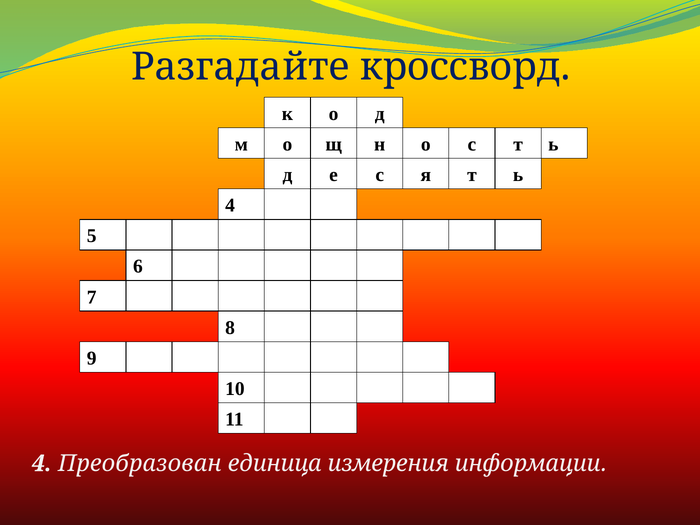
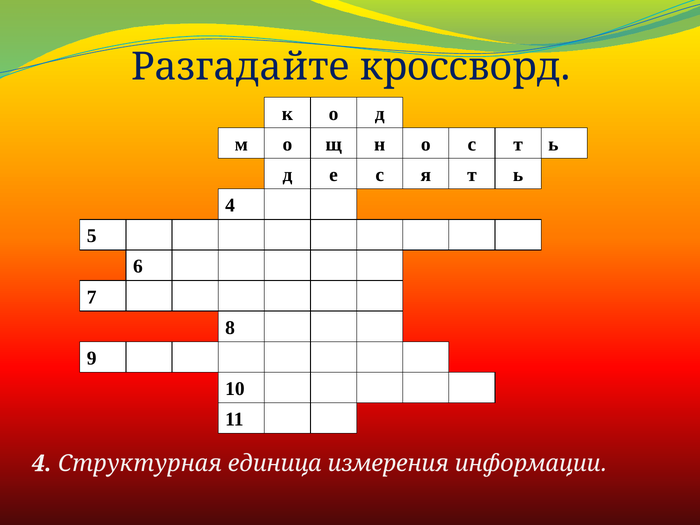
Преобразован: Преобразован -> Структурная (140, 463)
